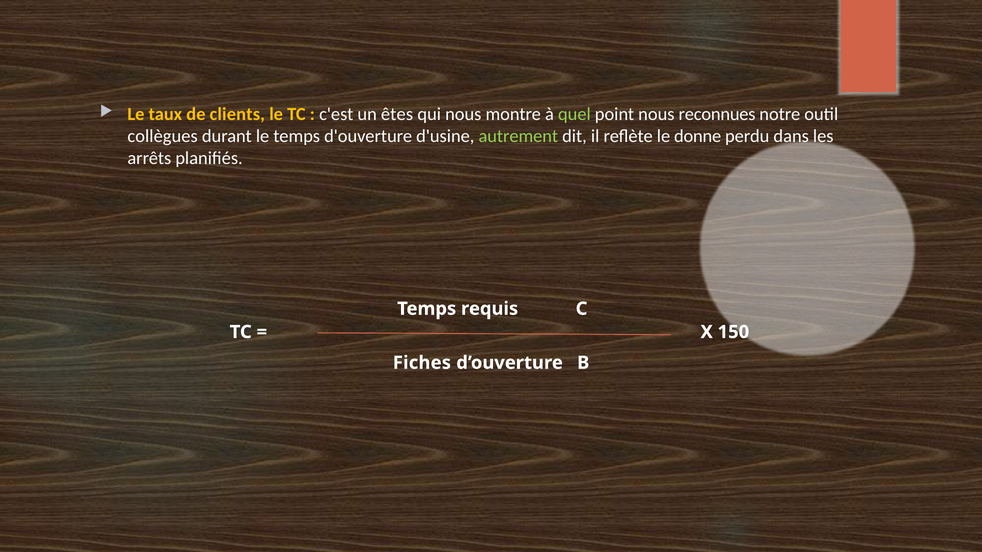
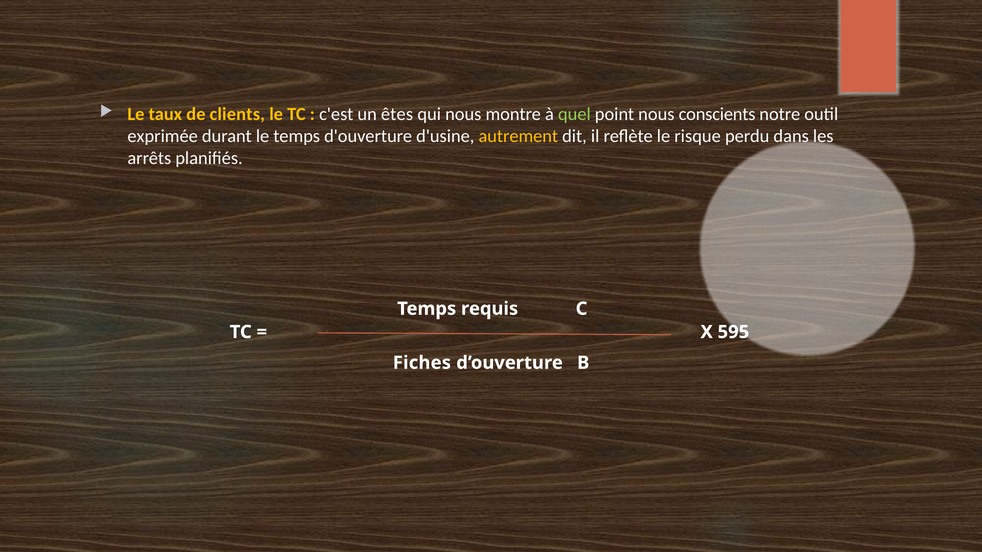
reconnues: reconnues -> conscients (717, 114)
collègues: collègues -> exprimée (163, 136)
autrement colour: light green -> yellow (518, 136)
donne: donne -> risque (698, 136)
150: 150 -> 595 (733, 332)
